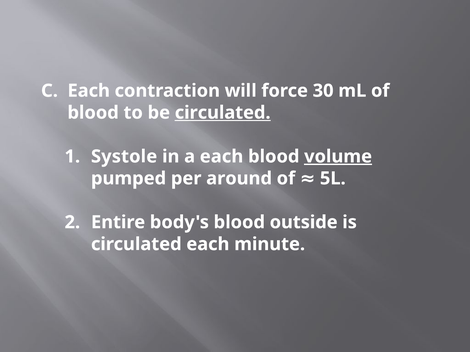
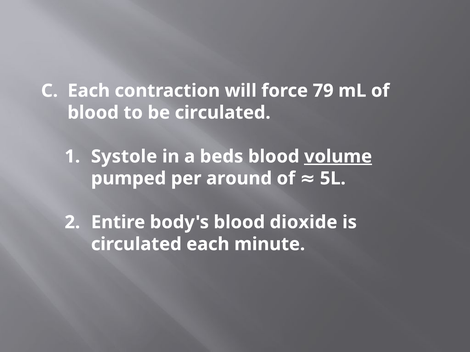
30: 30 -> 79 (323, 91)
circulated underline: present -> none (223, 113)
a each: each -> beds (222, 157)
outside: outside -> dioxide (304, 223)
